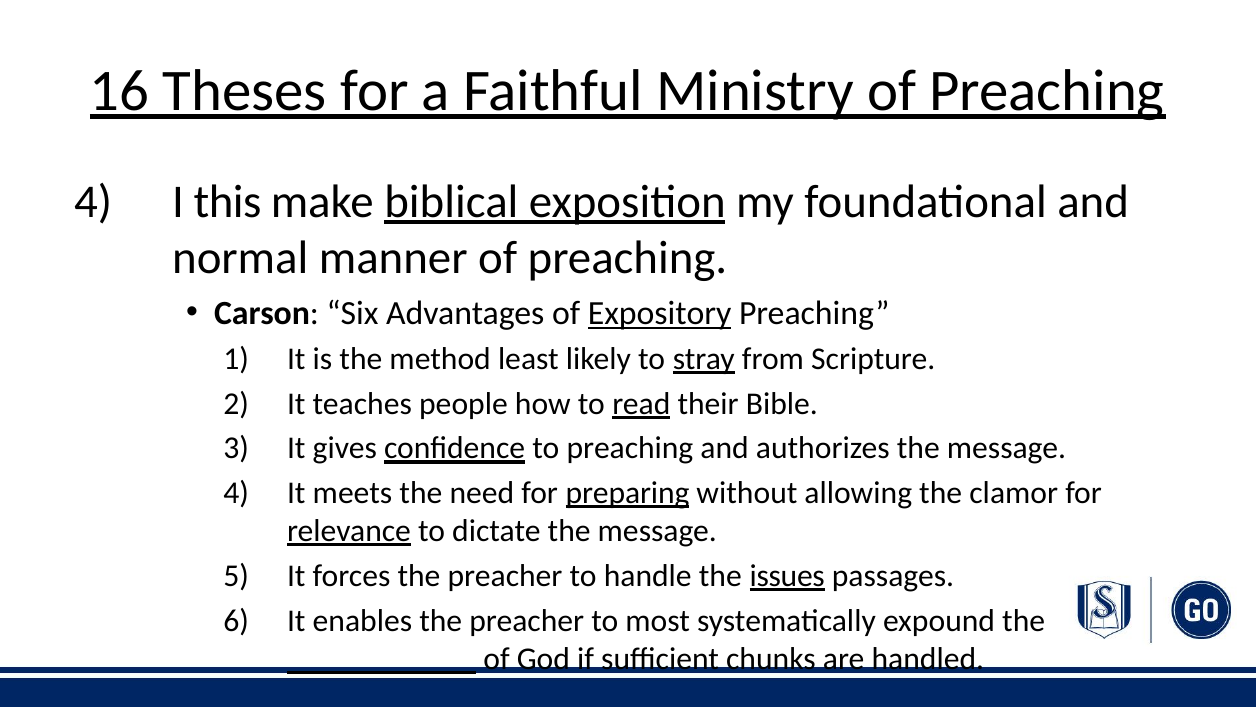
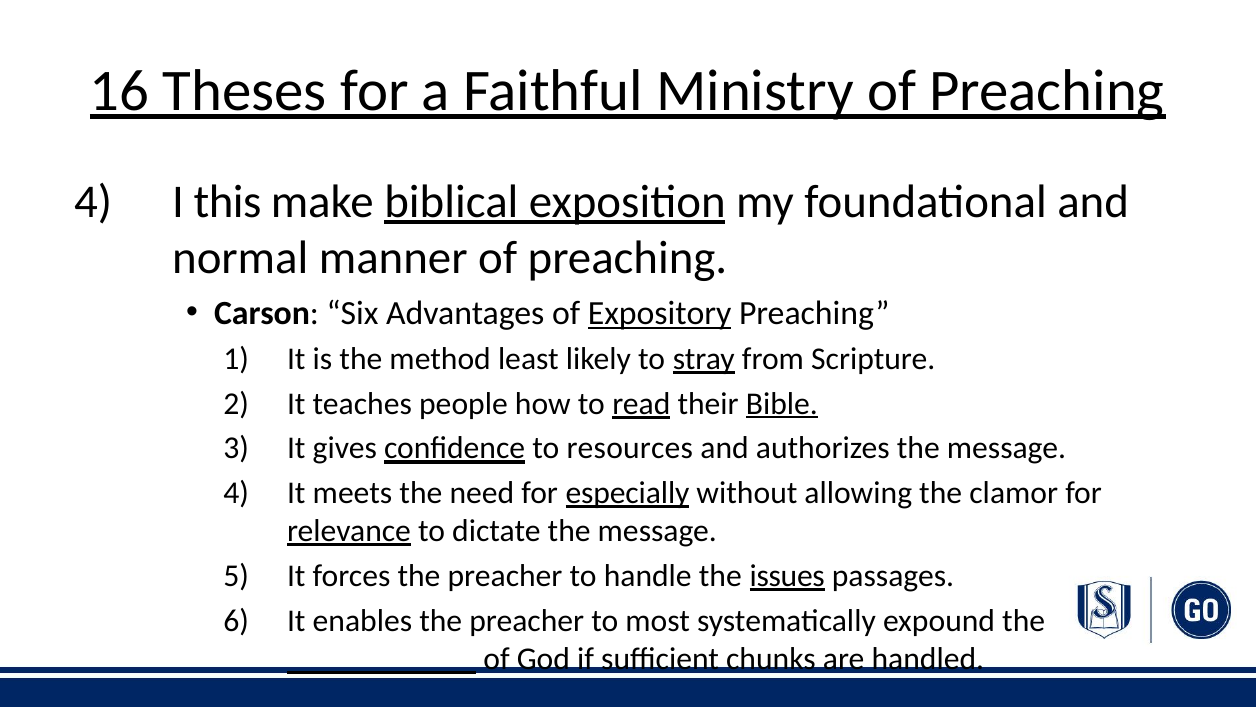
Bible underline: none -> present (782, 403)
to preaching: preaching -> resources (630, 448)
preparing: preparing -> especially (627, 493)
